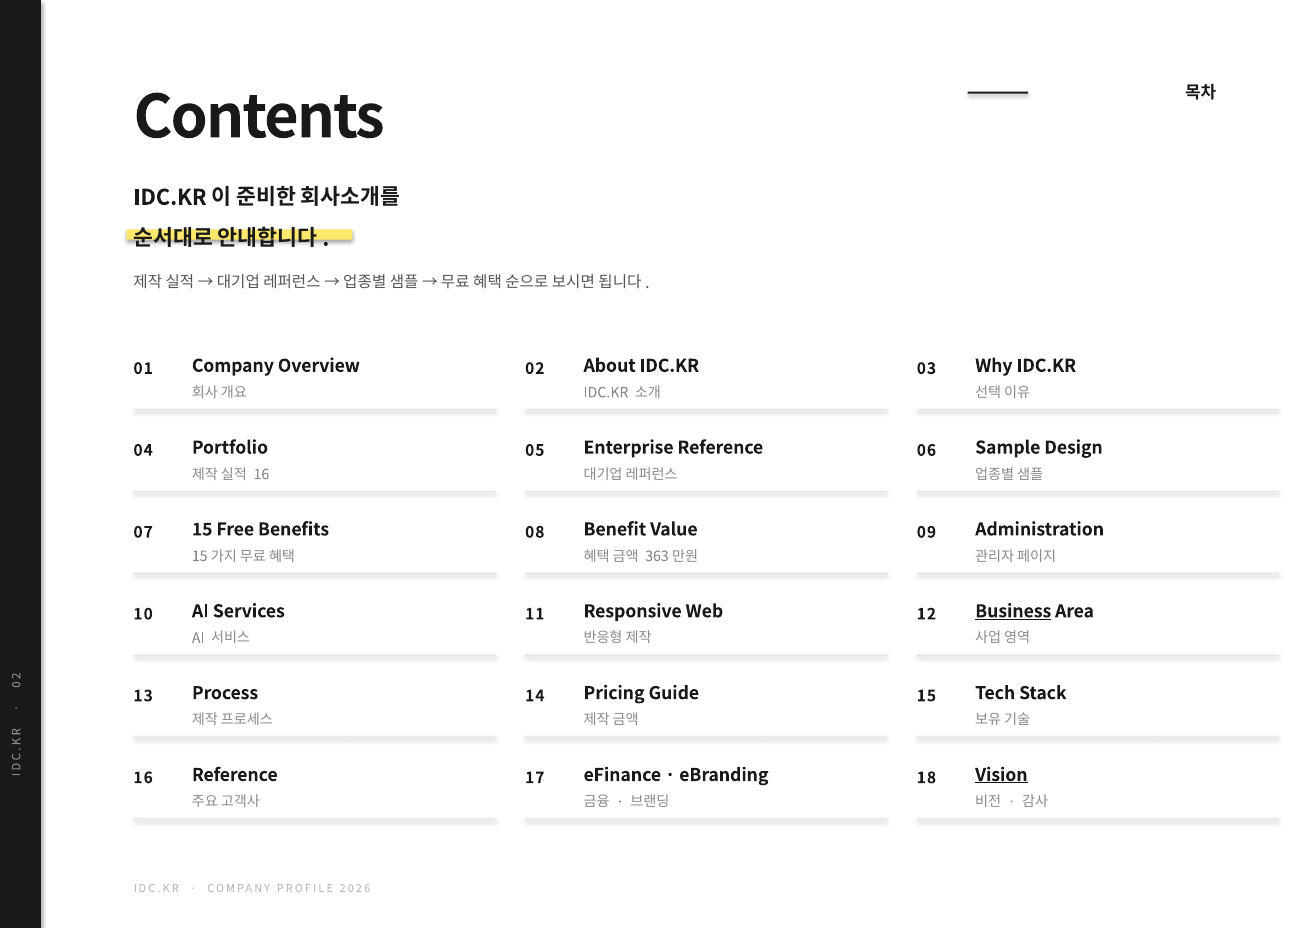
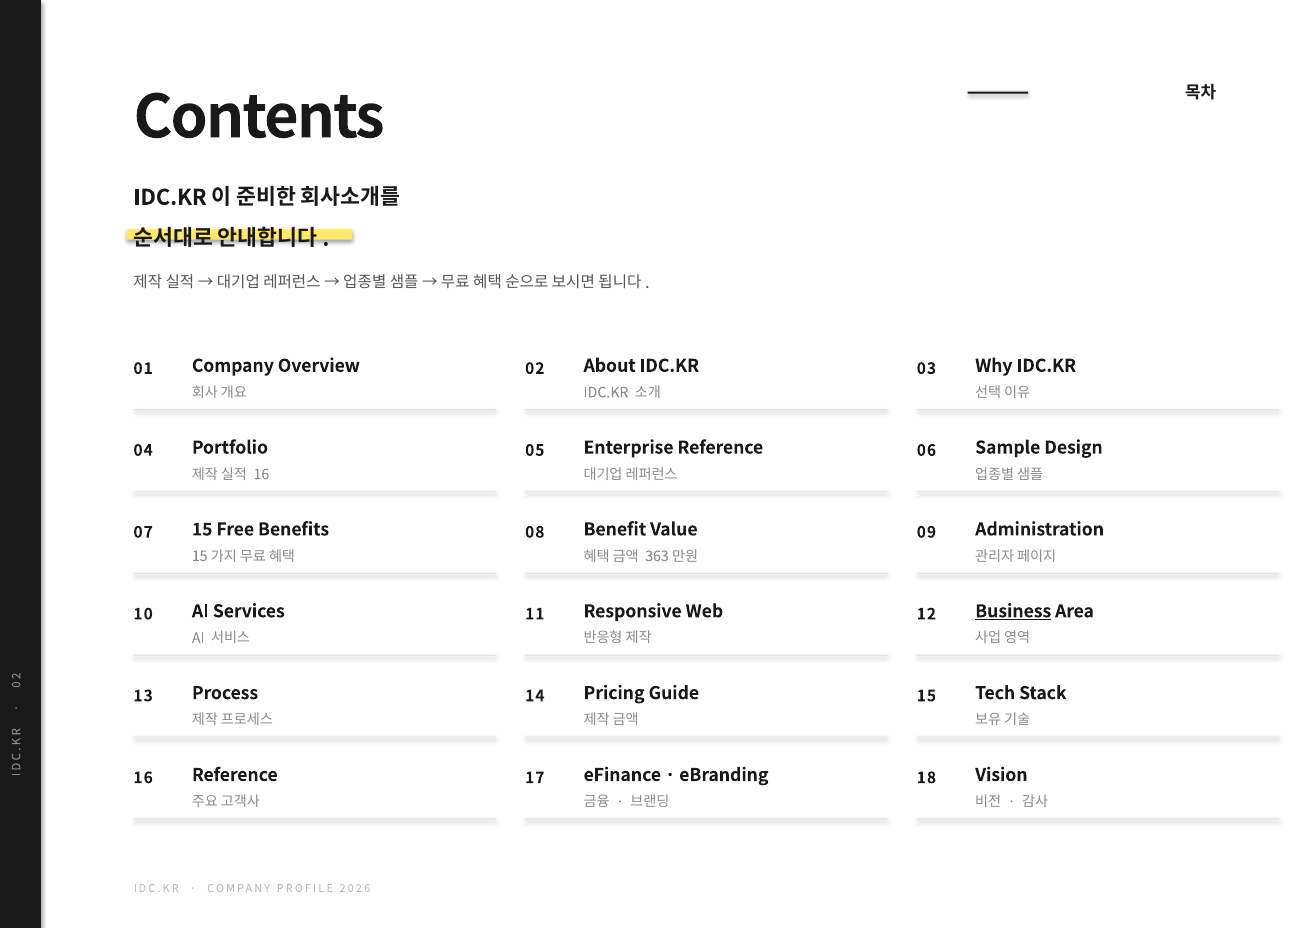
Vision underline: present -> none (1001, 775)
